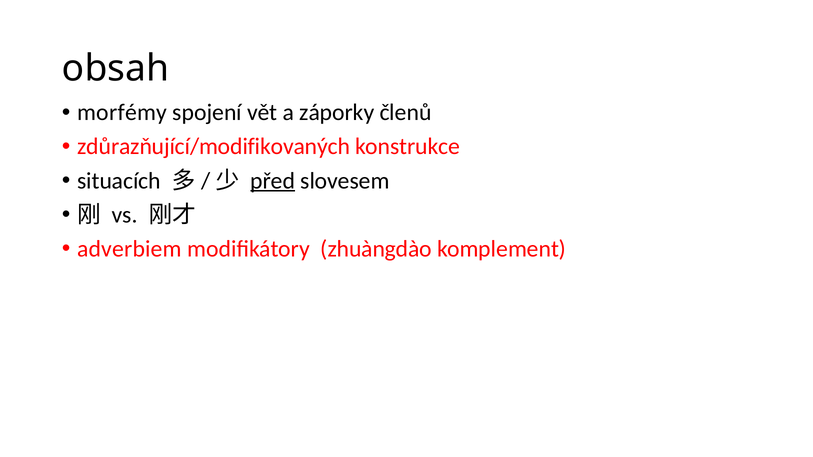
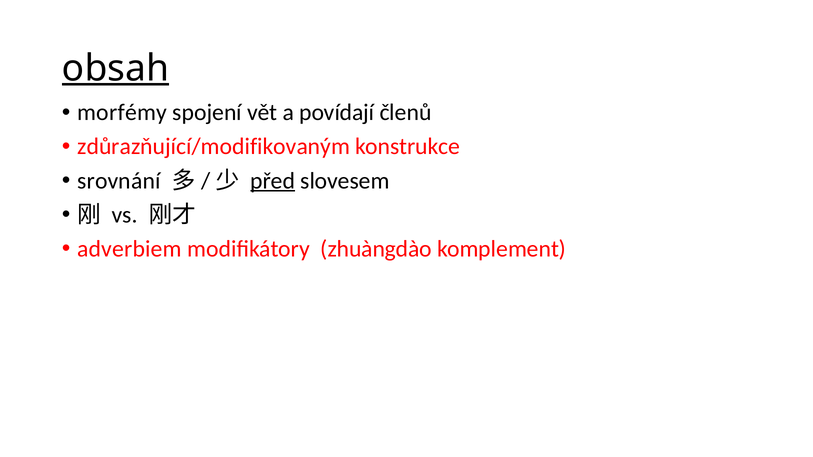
obsah underline: none -> present (116, 68)
záporky: záporky -> povídají (337, 113)
zdůrazňující/modifikovaných: zdůrazňující/modifikovaných -> zdůrazňující/modifikovaným (214, 147)
situacích: situacích -> srovnání (119, 181)
